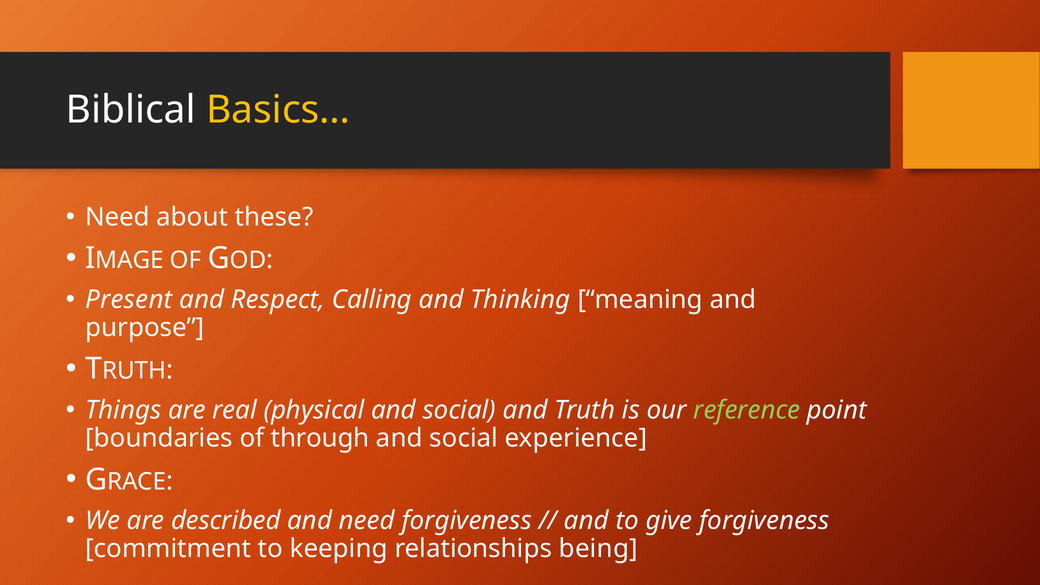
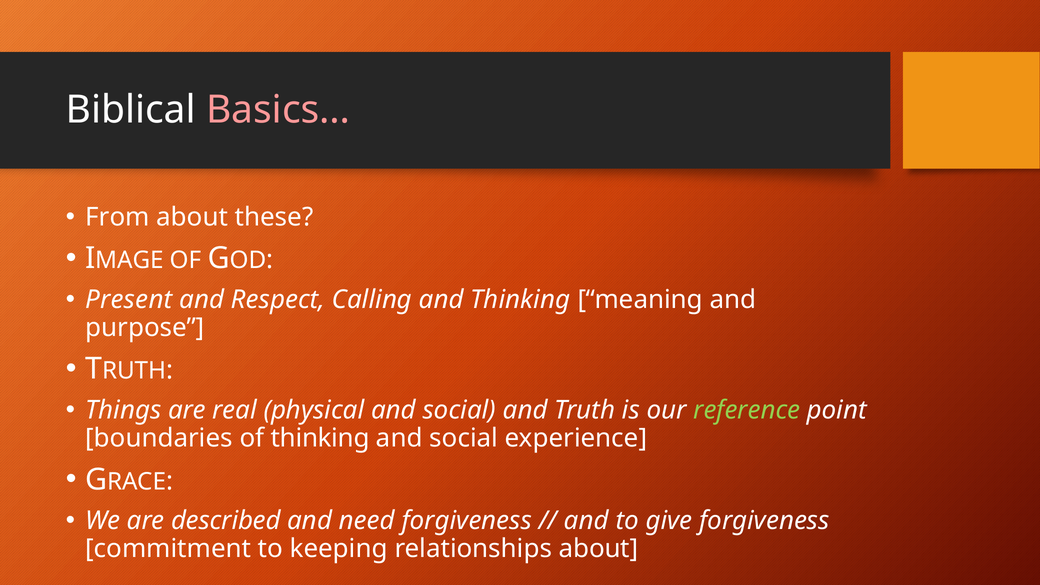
Basics… colour: yellow -> pink (278, 110)
Need: Need -> From (117, 217)
of through: through -> thinking (320, 438)
relationships being: being -> about (599, 549)
